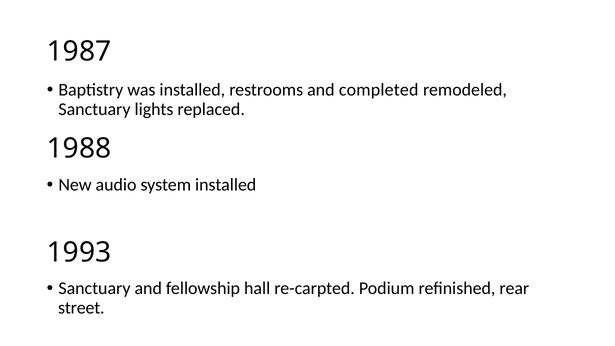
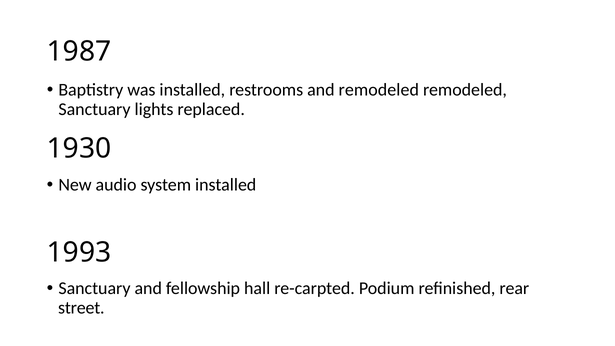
and completed: completed -> remodeled (379, 90)
1988: 1988 -> 1930 (79, 148)
